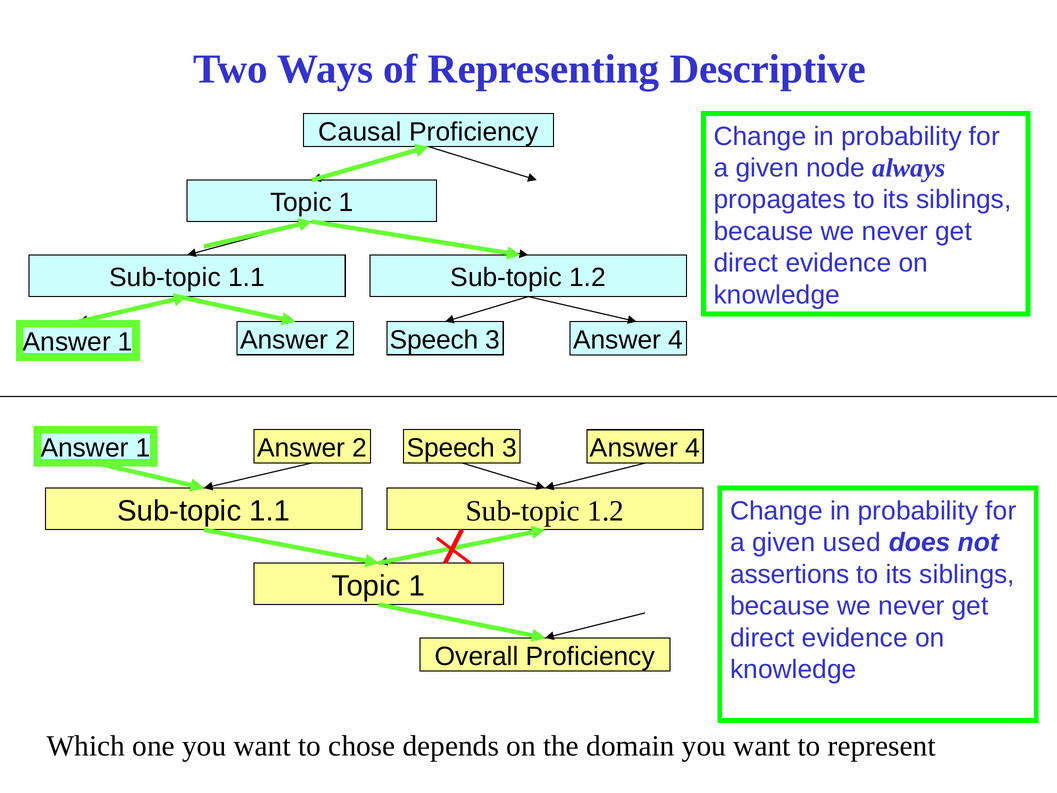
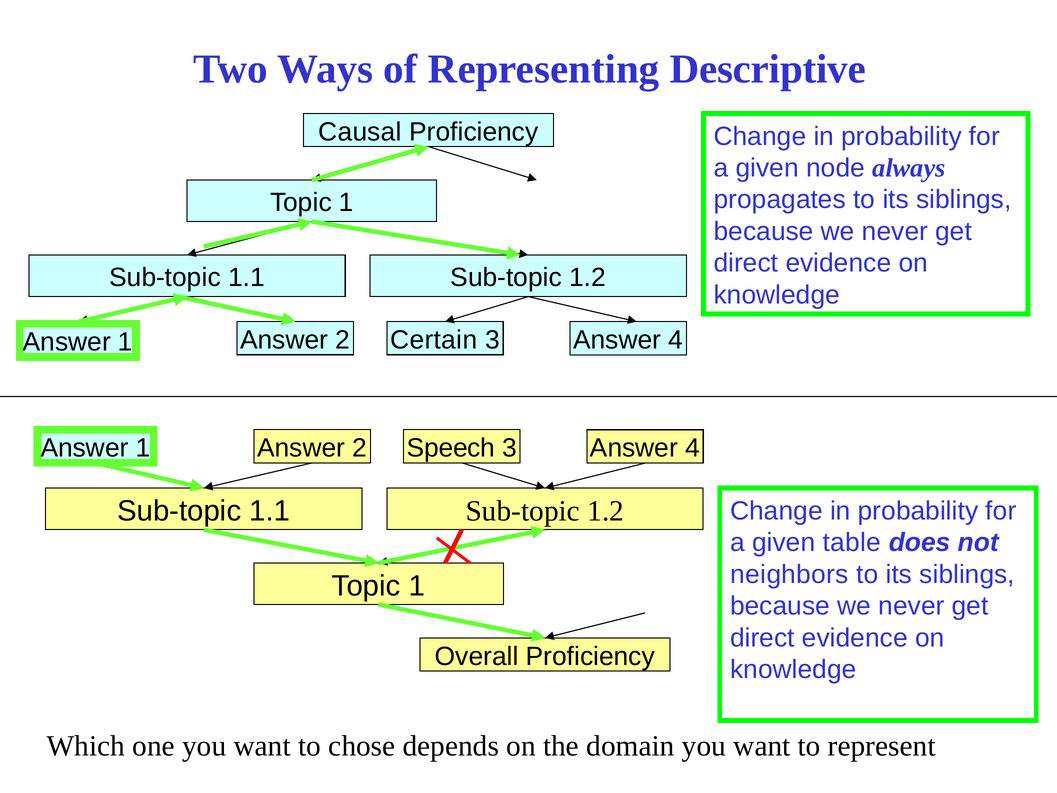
Speech: Speech -> Certain (434, 340)
used: used -> table (852, 543)
assertions: assertions -> neighbors (790, 574)
